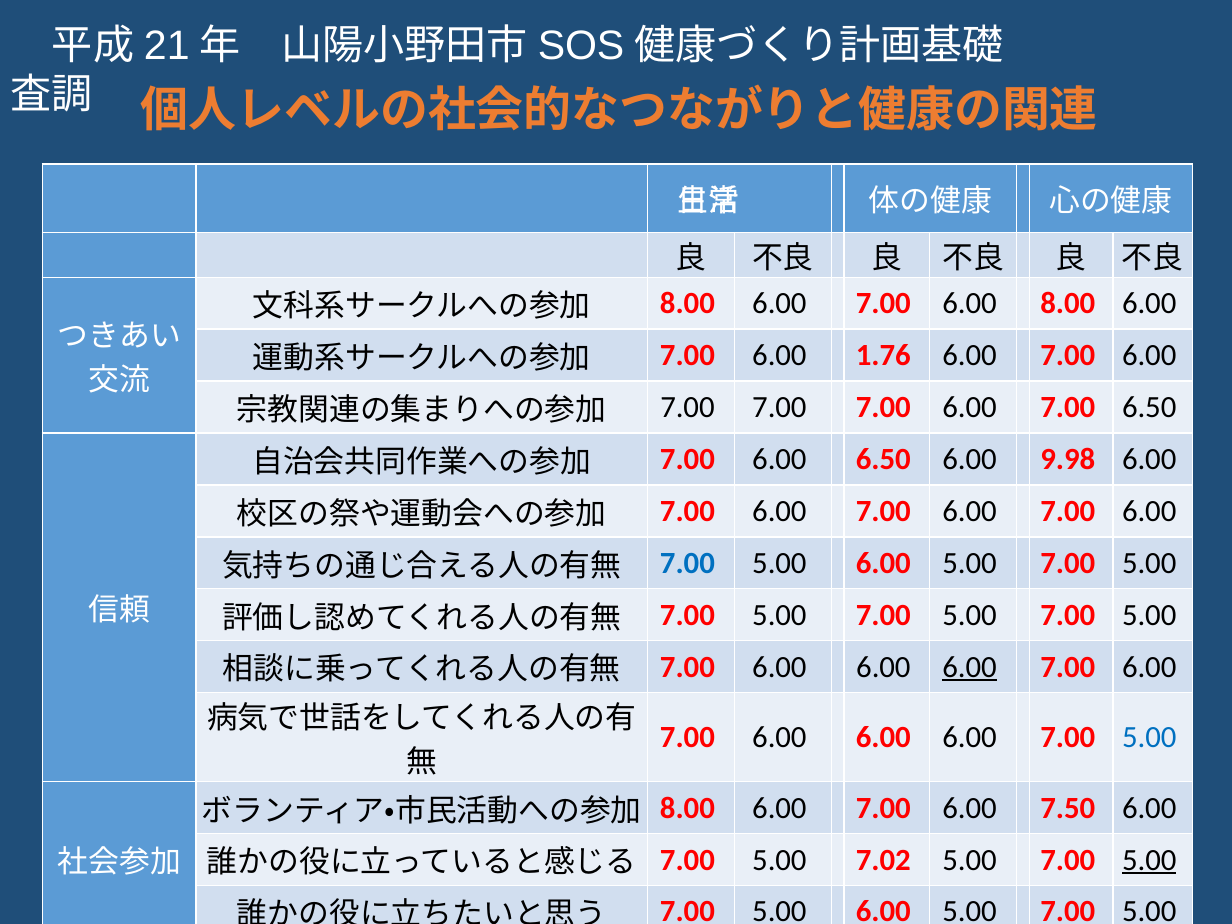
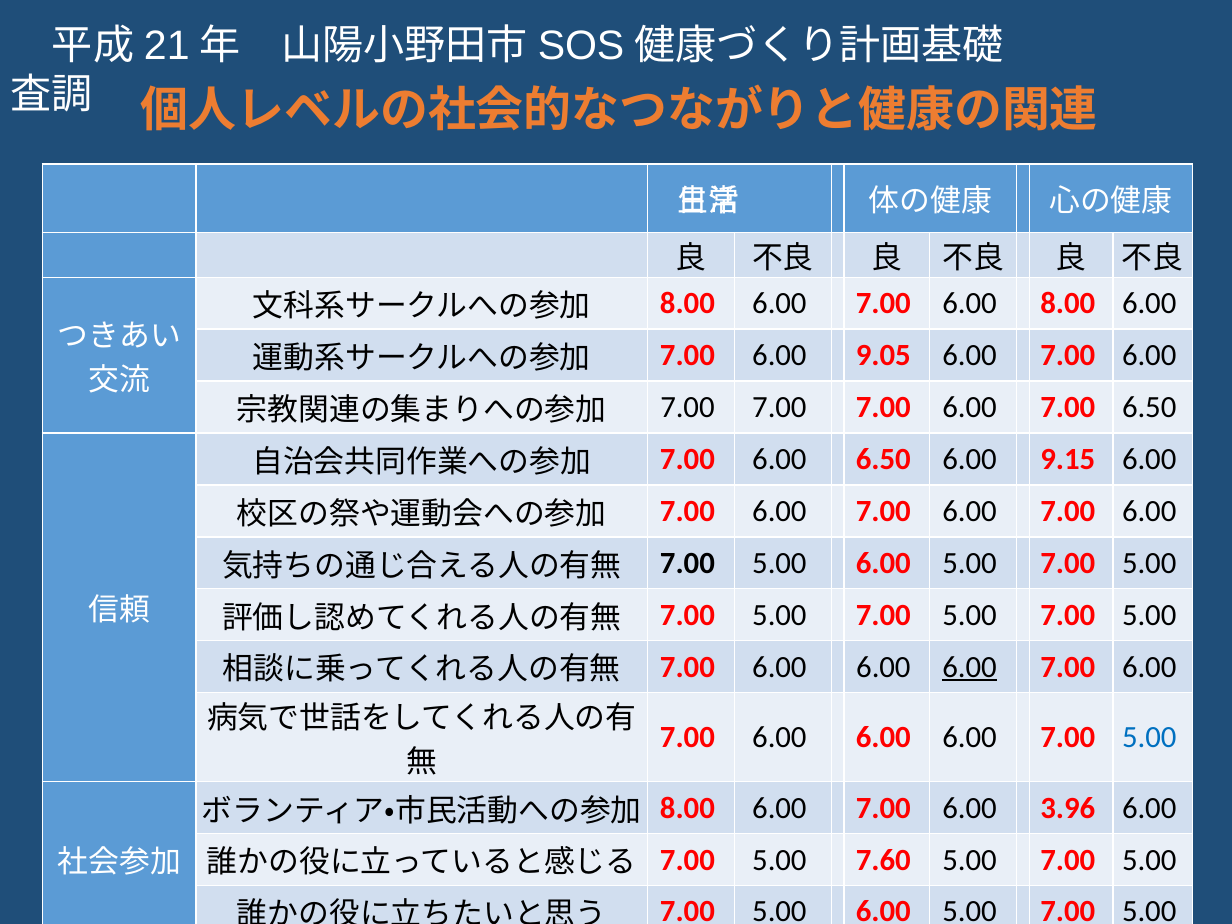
1.76: 1.76 -> 9.05 (883, 356)
9.98: 9.98 -> 9.15 (1068, 459)
7.00 colour: blue -> black (687, 563)
7.50: 7.50 -> 3.96 (1068, 808)
7.02: 7.02 -> 7.60 (883, 860)
5.00 underline: present -> none (1149, 860)
